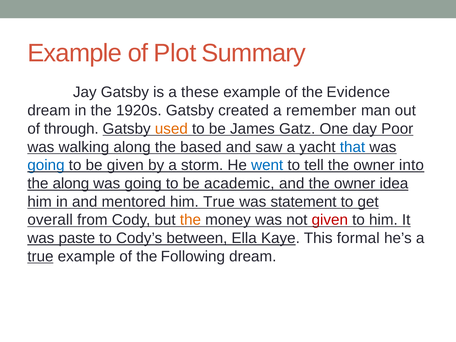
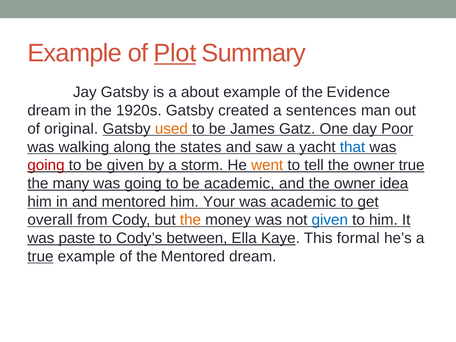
Plot underline: none -> present (175, 53)
these: these -> about (200, 92)
remember: remember -> sentences (321, 111)
through: through -> original (71, 129)
based: based -> states (201, 147)
going colour: blue -> red (46, 165)
went colour: blue -> orange (267, 165)
owner into: into -> true (412, 165)
the along: along -> many (71, 183)
him True: True -> Your (219, 202)
was statement: statement -> academic (303, 202)
given colour: red -> blue (330, 220)
the Following: Following -> Mentored (193, 256)
